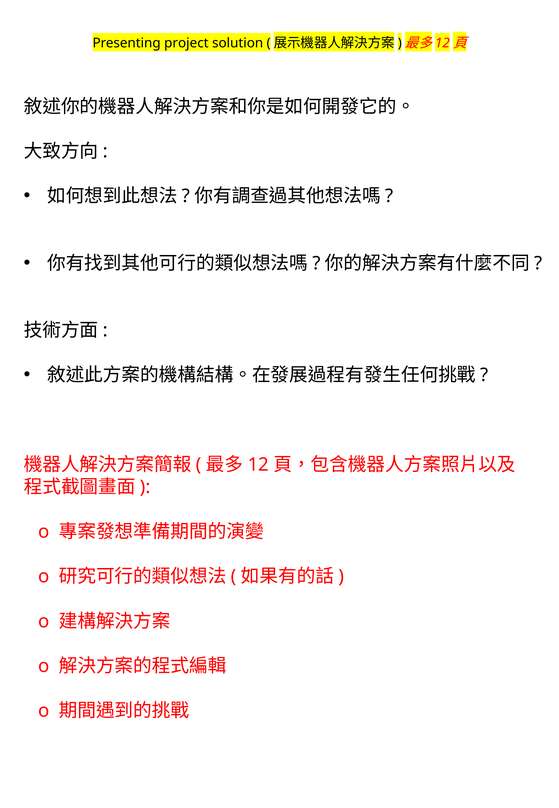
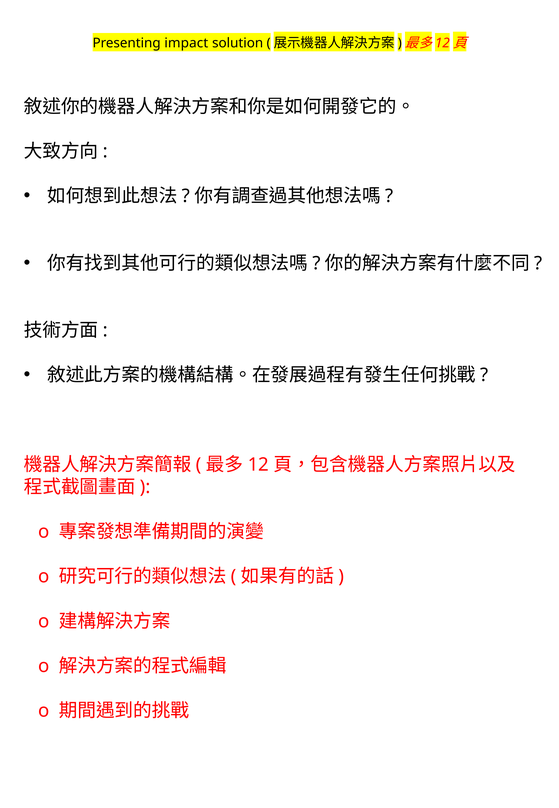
project: project -> impact (186, 43)
